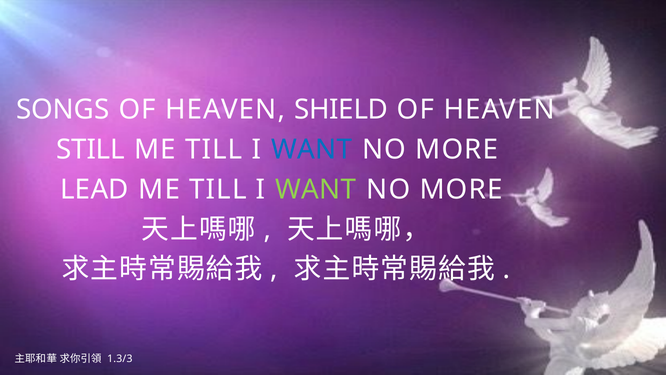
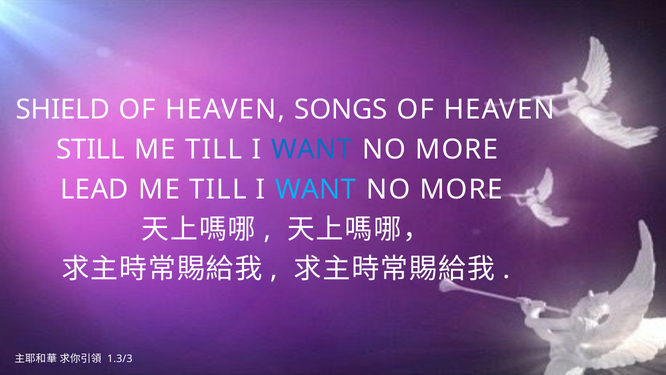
SONGS: SONGS -> SHIELD (63, 109)
SHIELD: SHIELD -> SONGS (341, 109)
WANT colour: light green -> light blue (316, 189)
